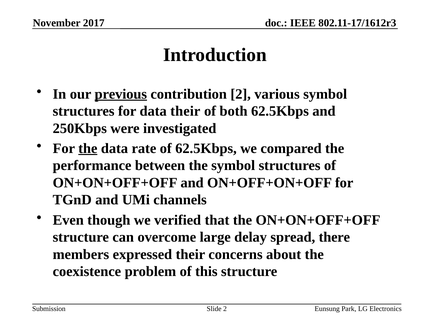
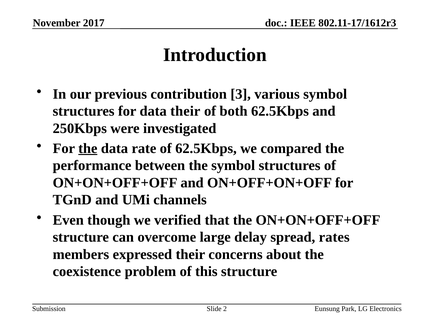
previous underline: present -> none (121, 94)
contribution 2: 2 -> 3 (241, 94)
there: there -> rates (334, 238)
